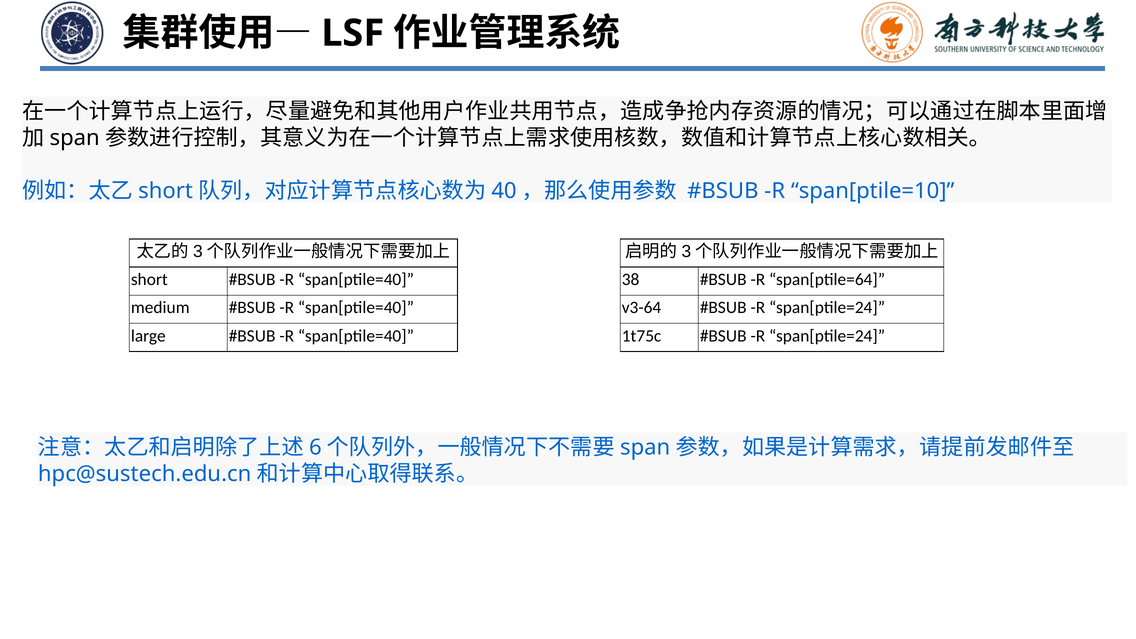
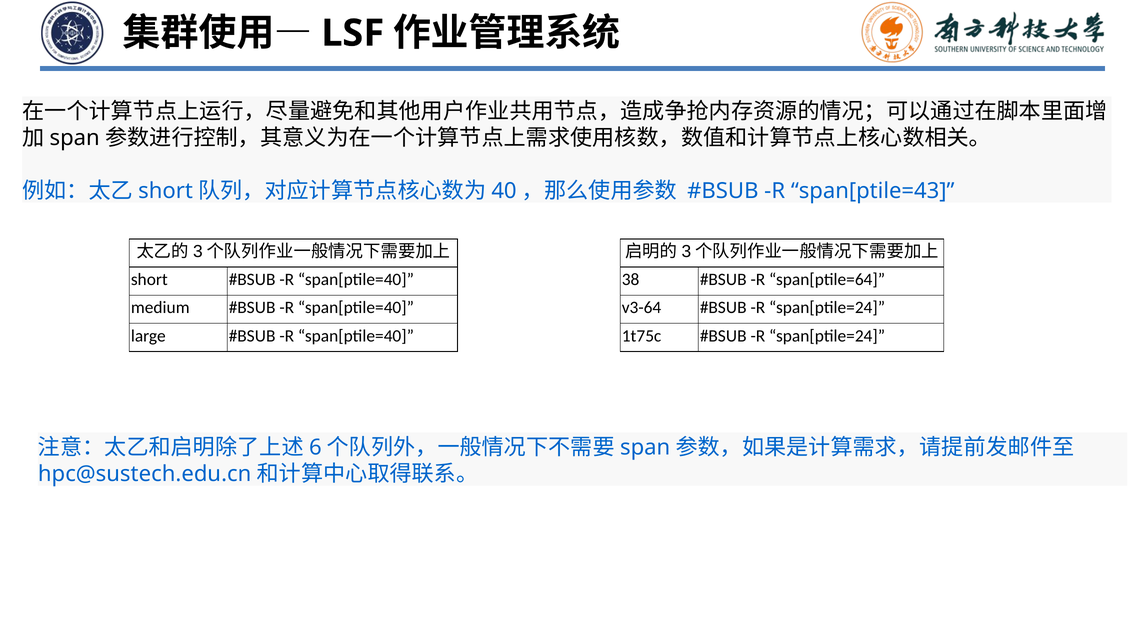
span[ptile=10: span[ptile=10 -> span[ptile=43 (873, 191)
